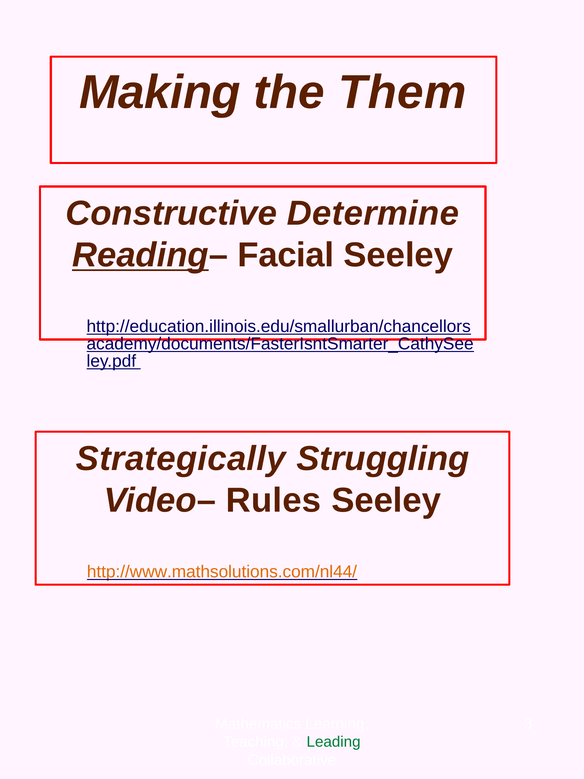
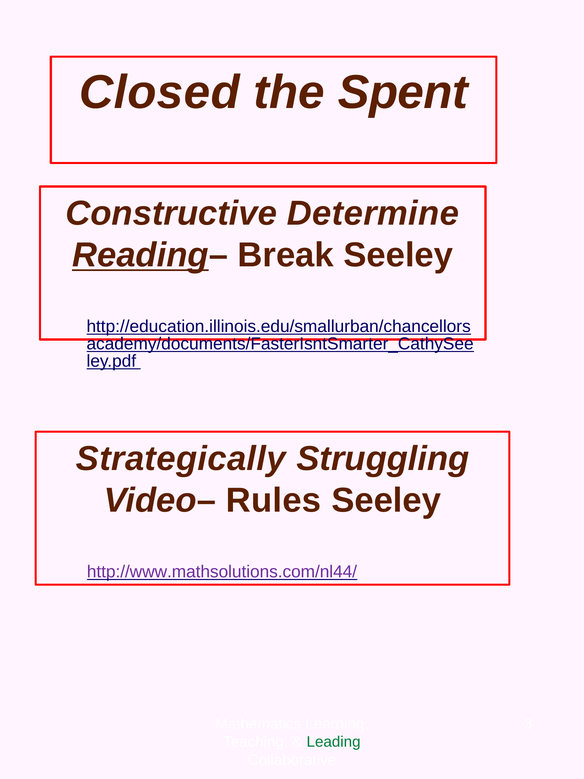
Making: Making -> Closed (159, 92)
Them: Them -> Spent (403, 92)
Facial: Facial -> Break (286, 255)
http://www.mathsolutions.com/nl44/ colour: orange -> purple (222, 572)
